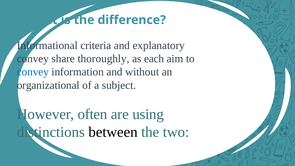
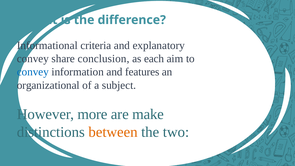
thoroughly: thoroughly -> conclusion (104, 59)
without: without -> features (142, 72)
often: often -> more (92, 114)
using: using -> make (148, 114)
between colour: black -> orange (113, 132)
